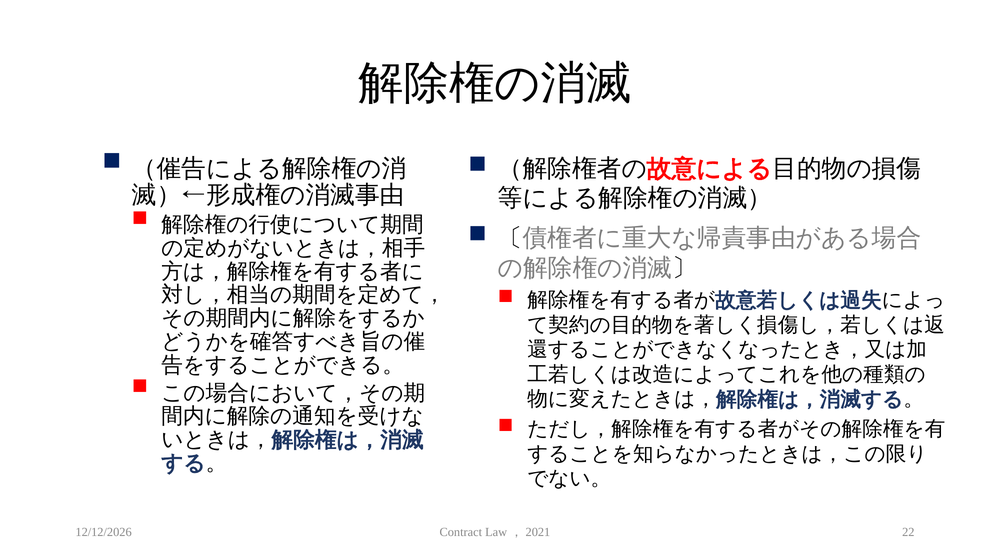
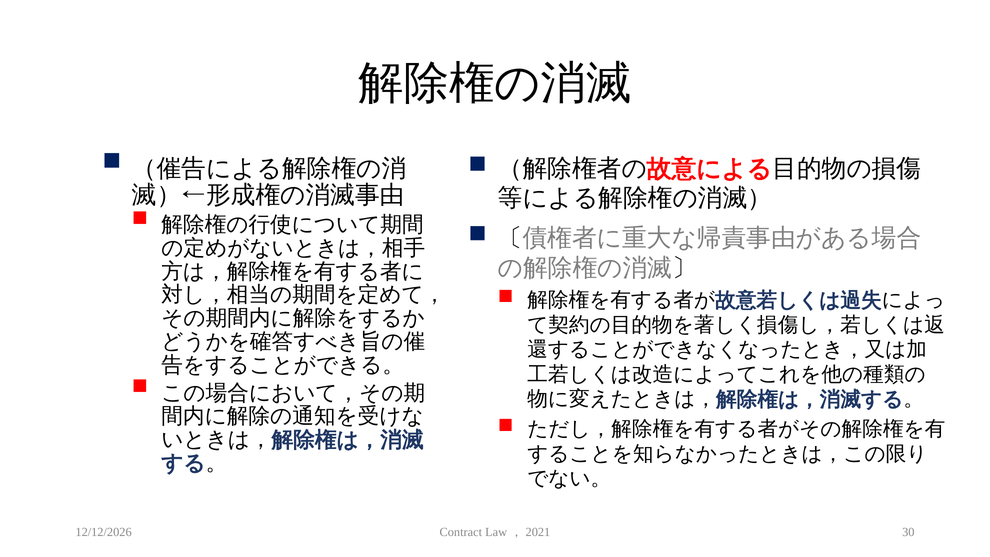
22: 22 -> 30 (908, 532)
